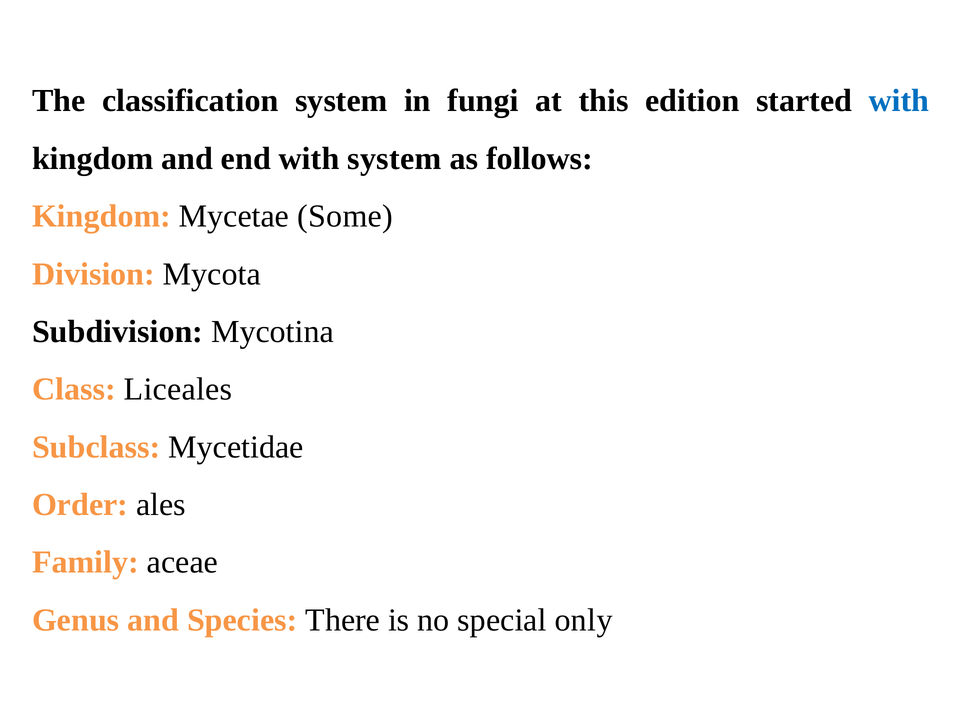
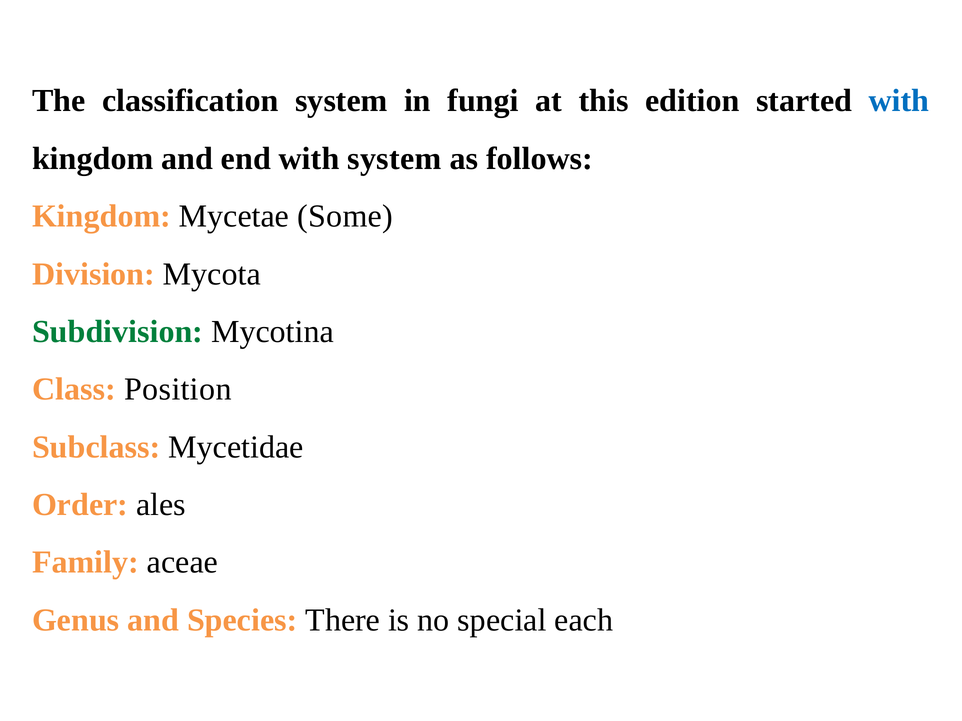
Subdivision colour: black -> green (118, 332)
Liceales: Liceales -> Position (178, 390)
only: only -> each (584, 620)
